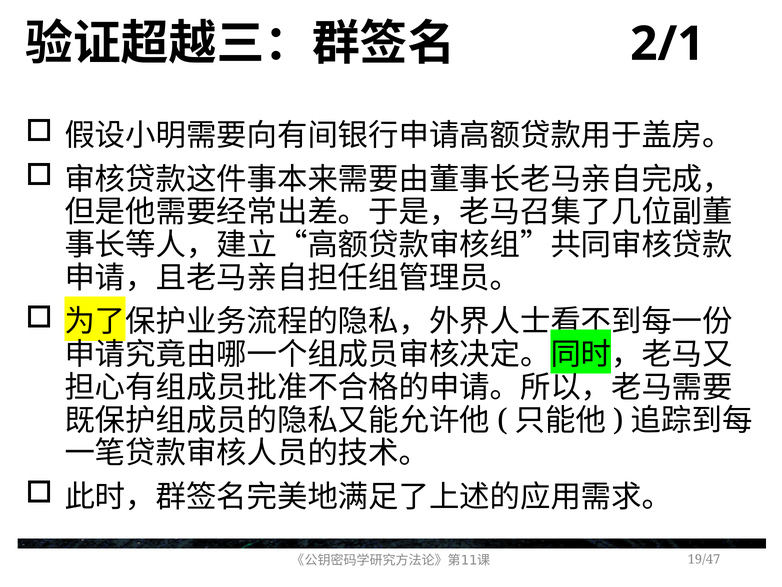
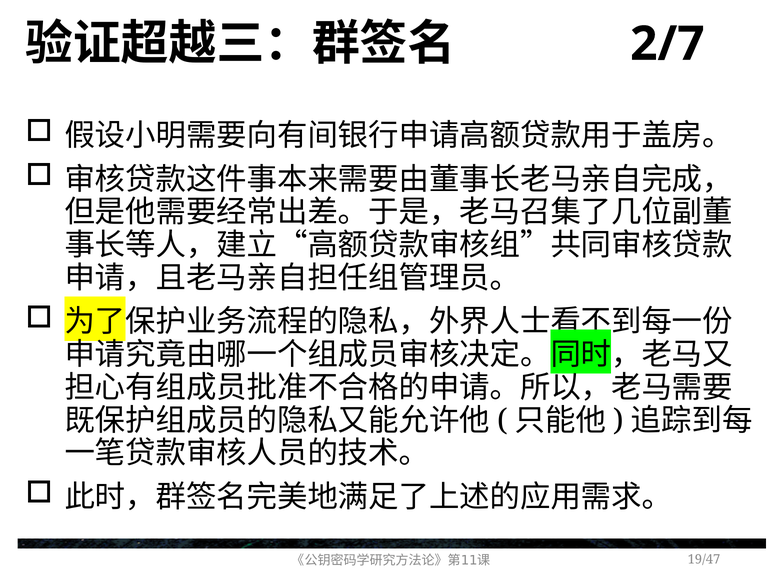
2/1: 2/1 -> 2/7 (667, 44)
